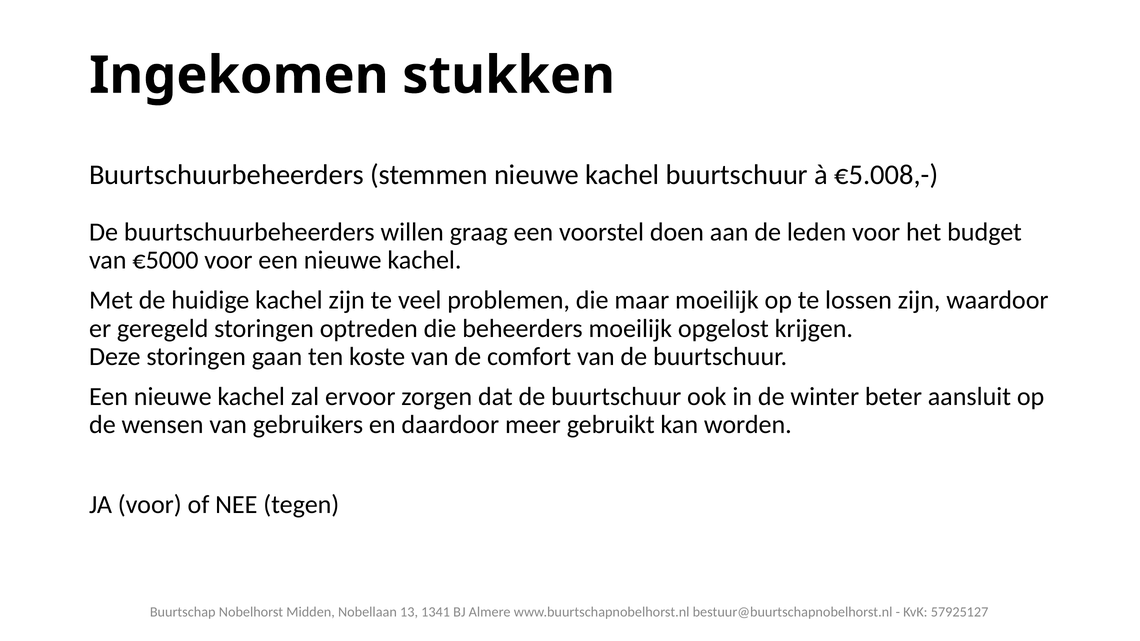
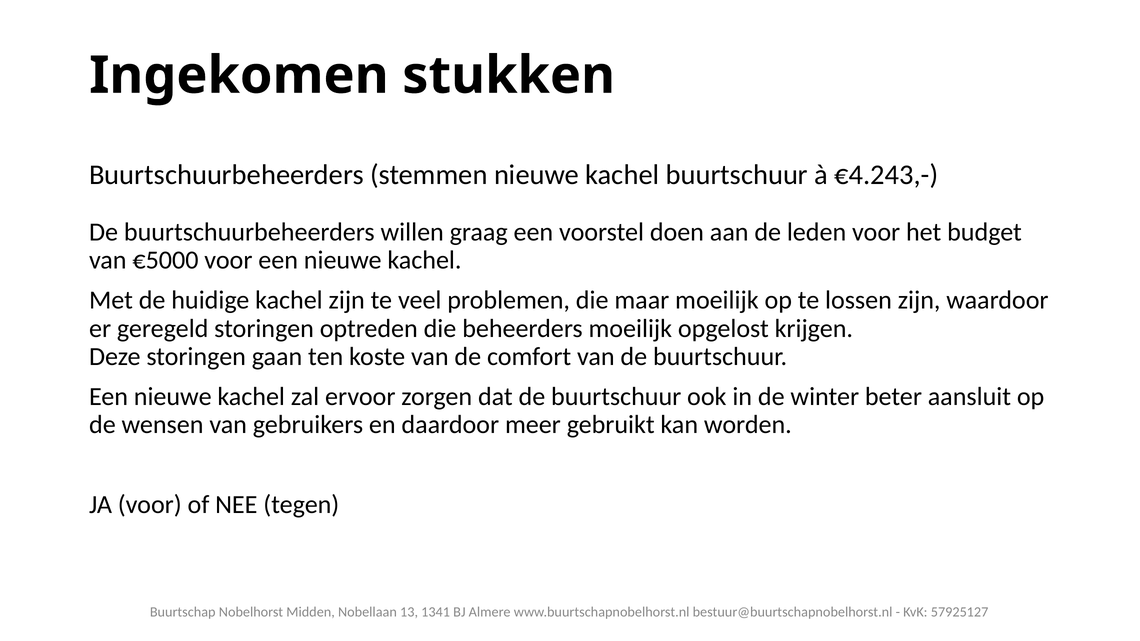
€5.008,-: €5.008,- -> €4.243,- (886, 175)
